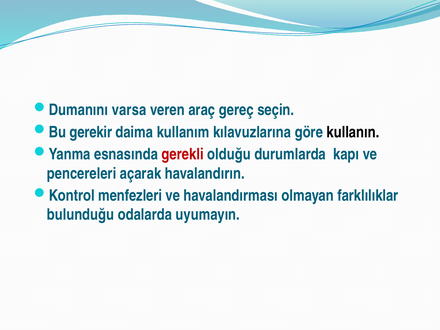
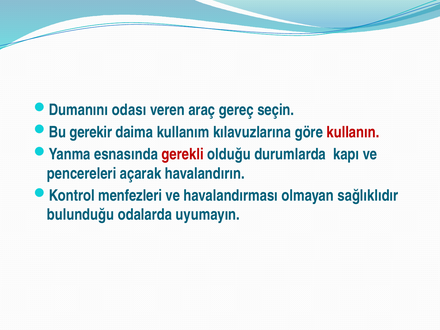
varsa: varsa -> odası (129, 110)
kullanın colour: black -> red (353, 132)
farklılıklar: farklılıklar -> sağlıklıdır (368, 196)
